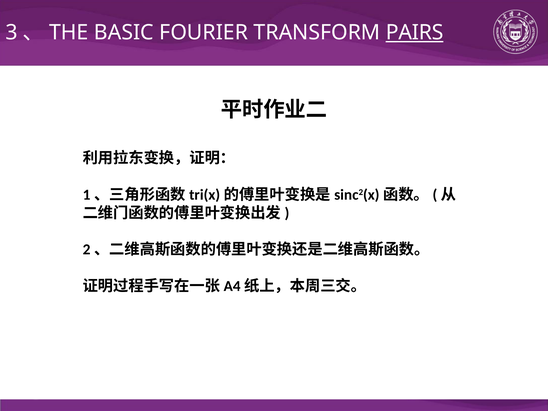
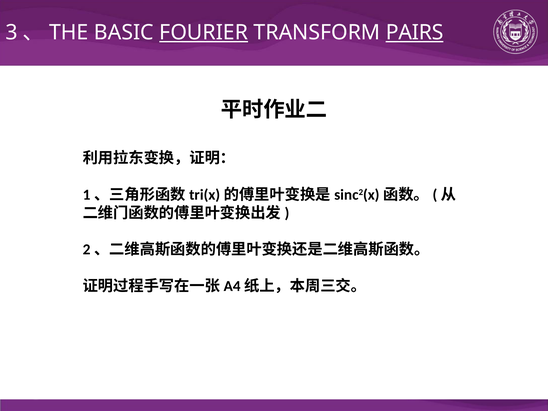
FOURIER underline: none -> present (204, 33)
